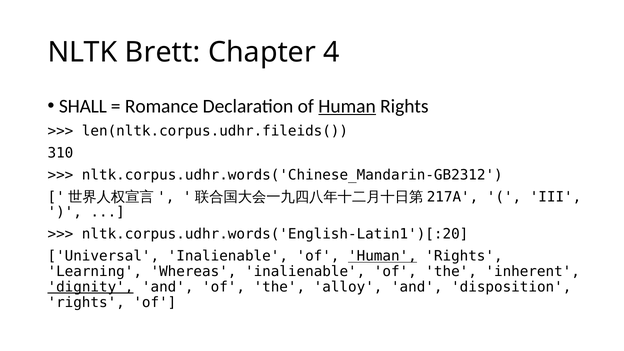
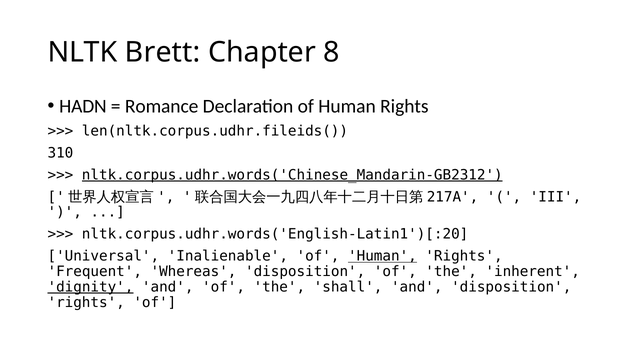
4: 4 -> 8 (332, 52)
SHALL: SHALL -> HADN (83, 106)
Human underline: present -> none (347, 106)
nltk.corpus.udhr.words('Chinese_Mandarin-GB2312 underline: none -> present (292, 175)
Learning: Learning -> Frequent (95, 272)
Whereas inalienable: inalienable -> disposition (305, 272)
alloy: alloy -> shall (348, 287)
